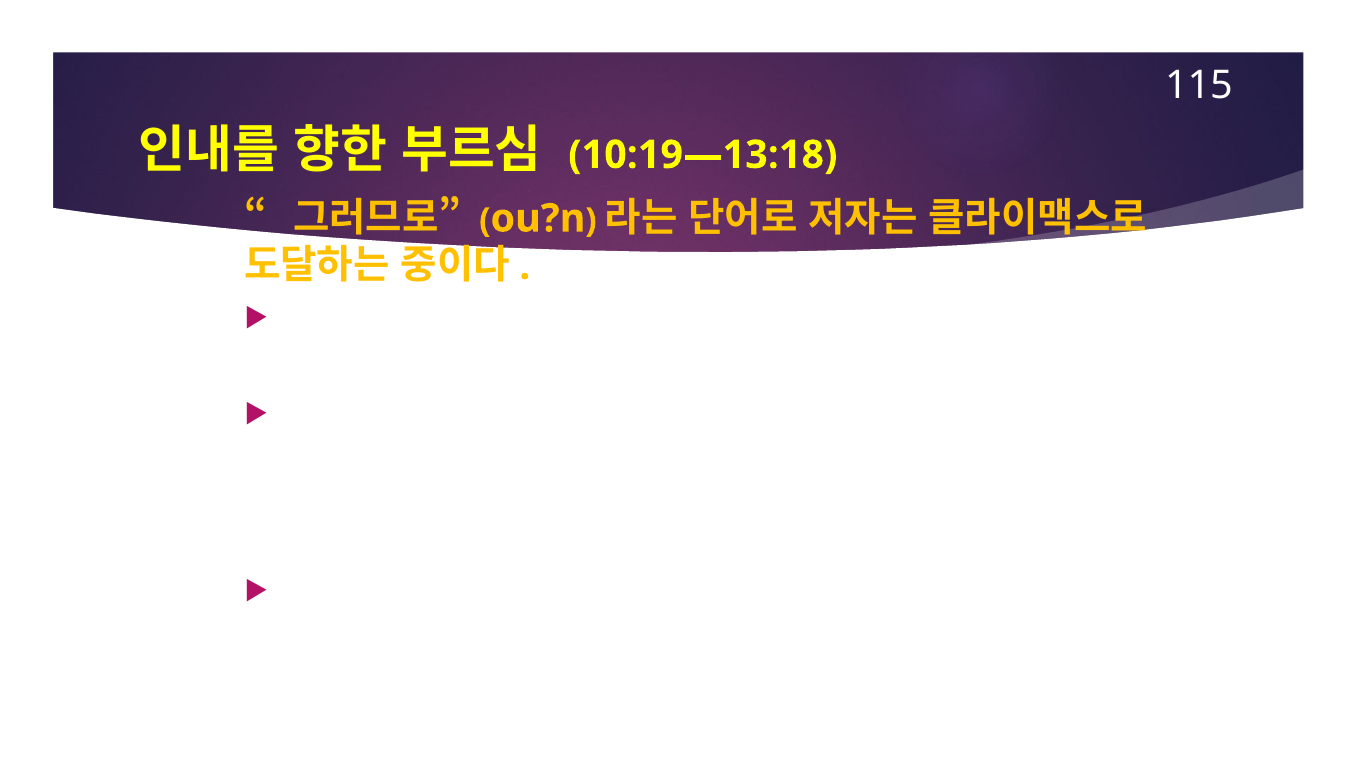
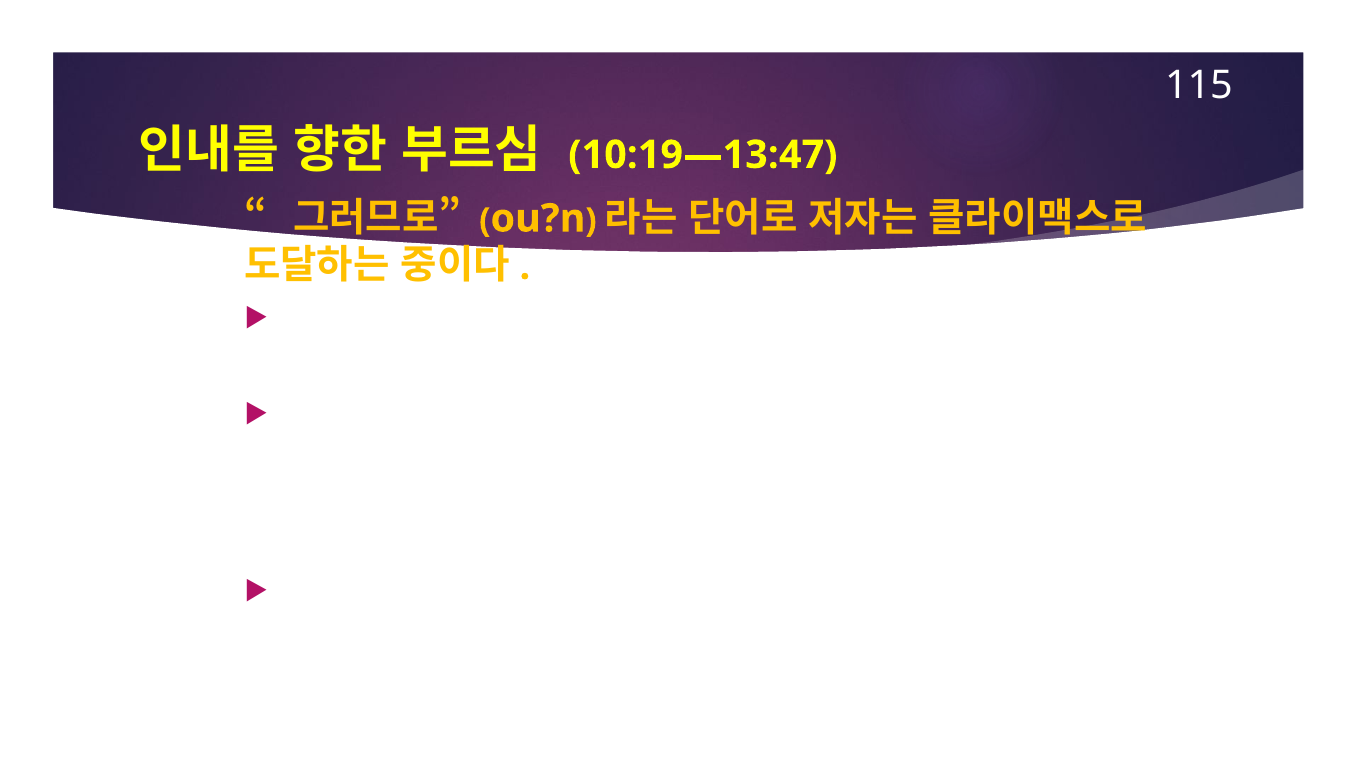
10:19—13:18: 10:19—13:18 -> 10:19—13:47 (703, 155)
